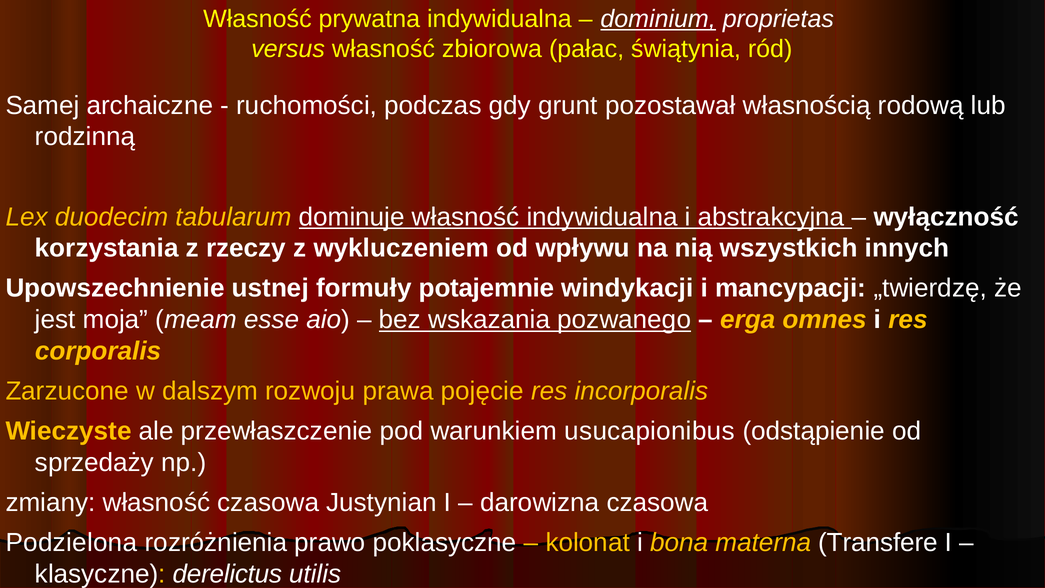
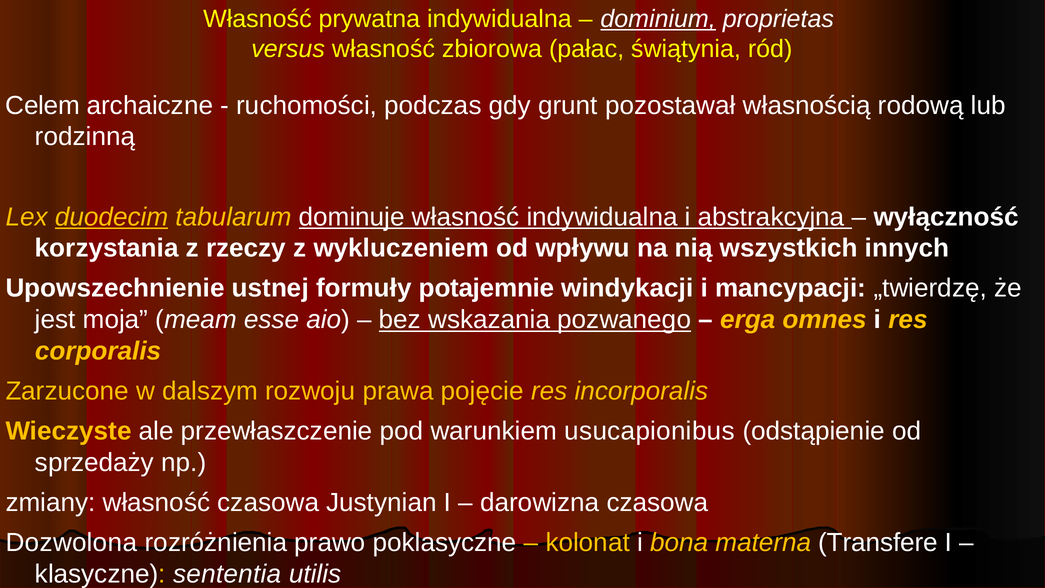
Samej: Samej -> Celem (43, 105)
duodecim underline: none -> present (112, 217)
Podzielona: Podzielona -> Dozwolona (71, 542)
derelictus: derelictus -> sententia (227, 574)
